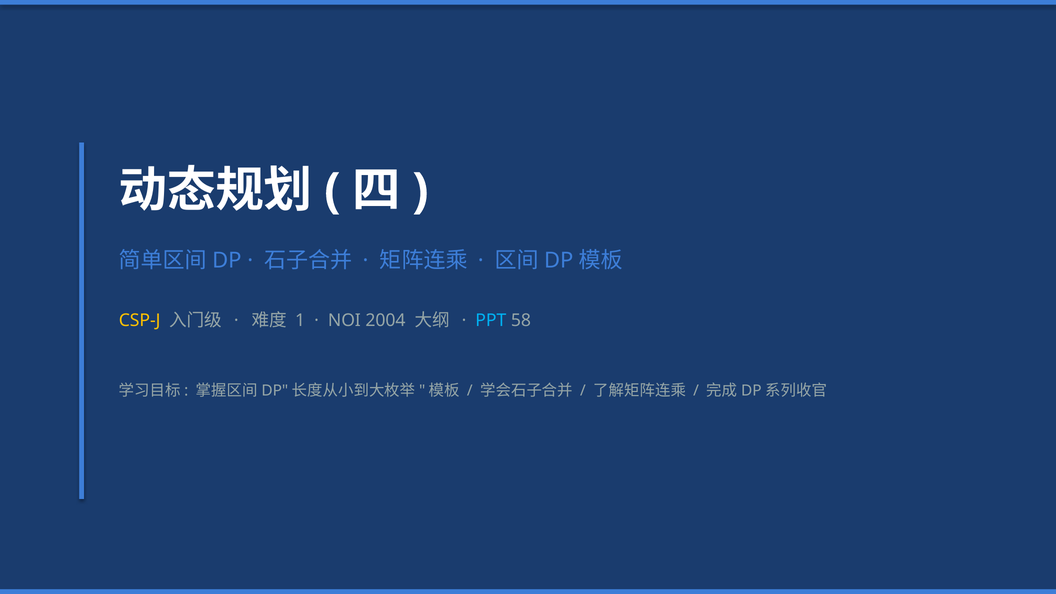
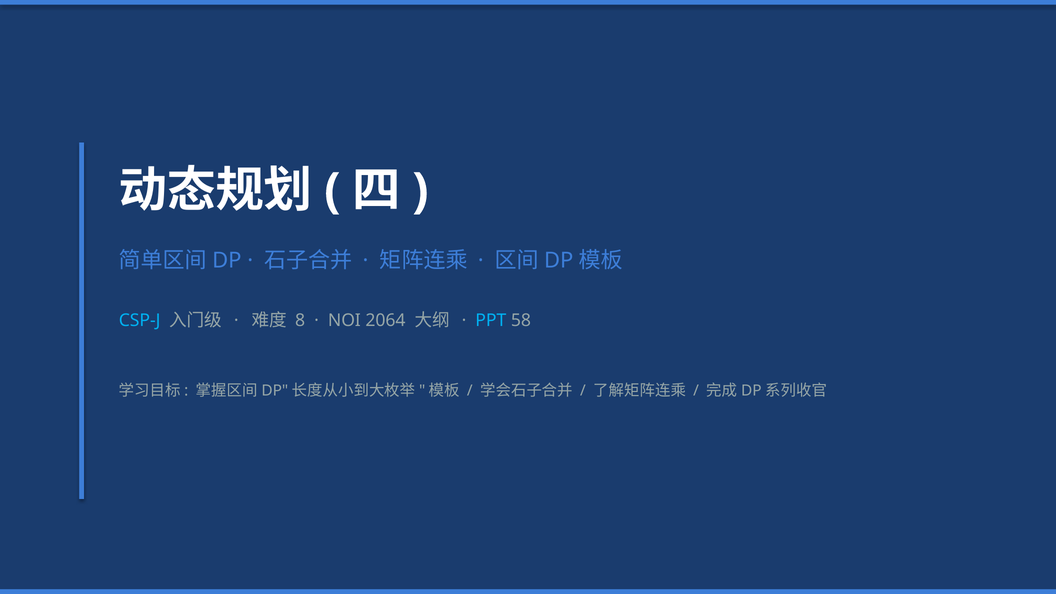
CSP-J colour: yellow -> light blue (140, 321)
1: 1 -> 8 (300, 321)
2004: 2004 -> 2064 (385, 321)
